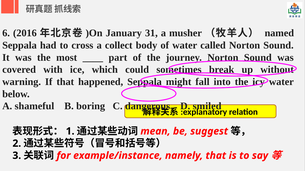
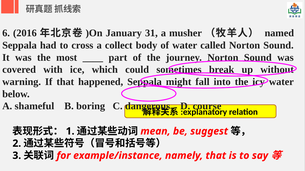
smiled: smiled -> course (207, 106)
